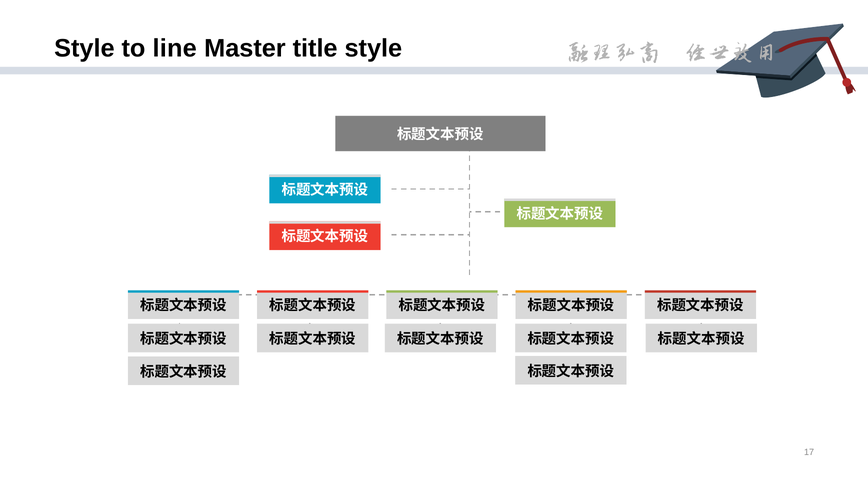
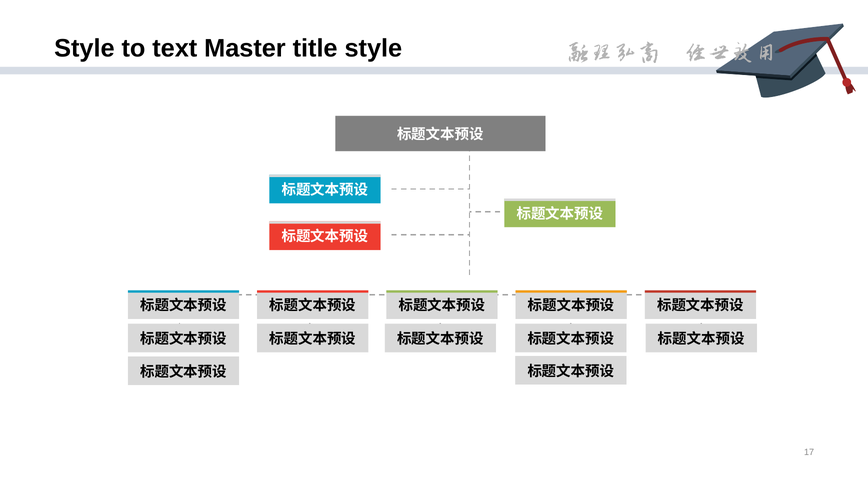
line: line -> text (175, 48)
